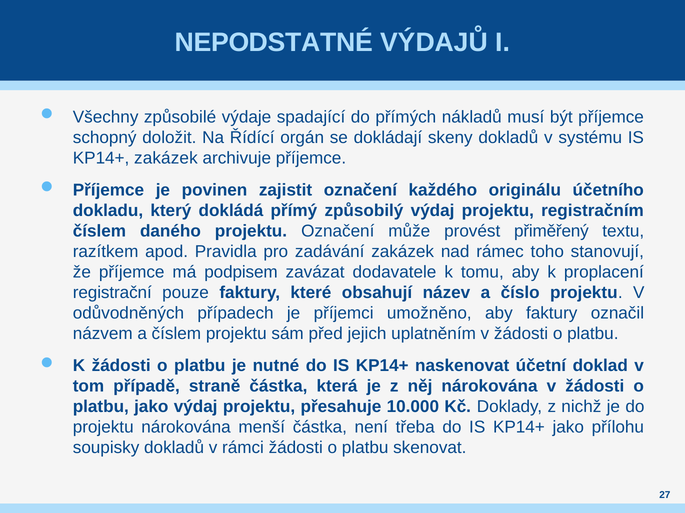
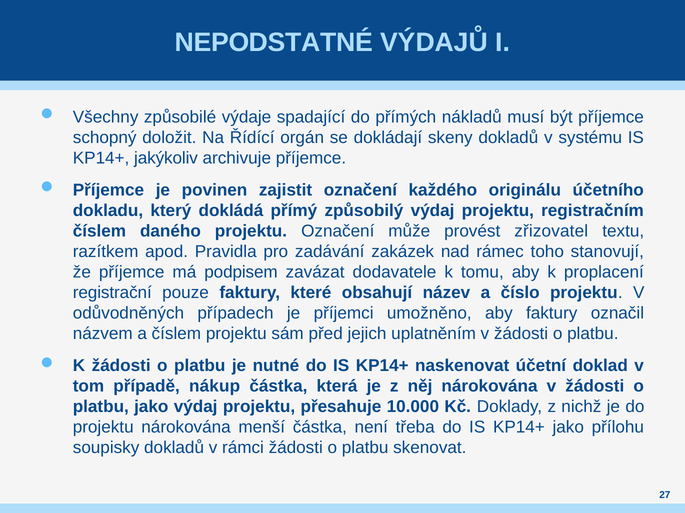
KP14+ zakázek: zakázek -> jakýkoliv (166, 158)
přiměřený: přiměřený -> zřizovatel (551, 231)
straně: straně -> nákup (215, 387)
